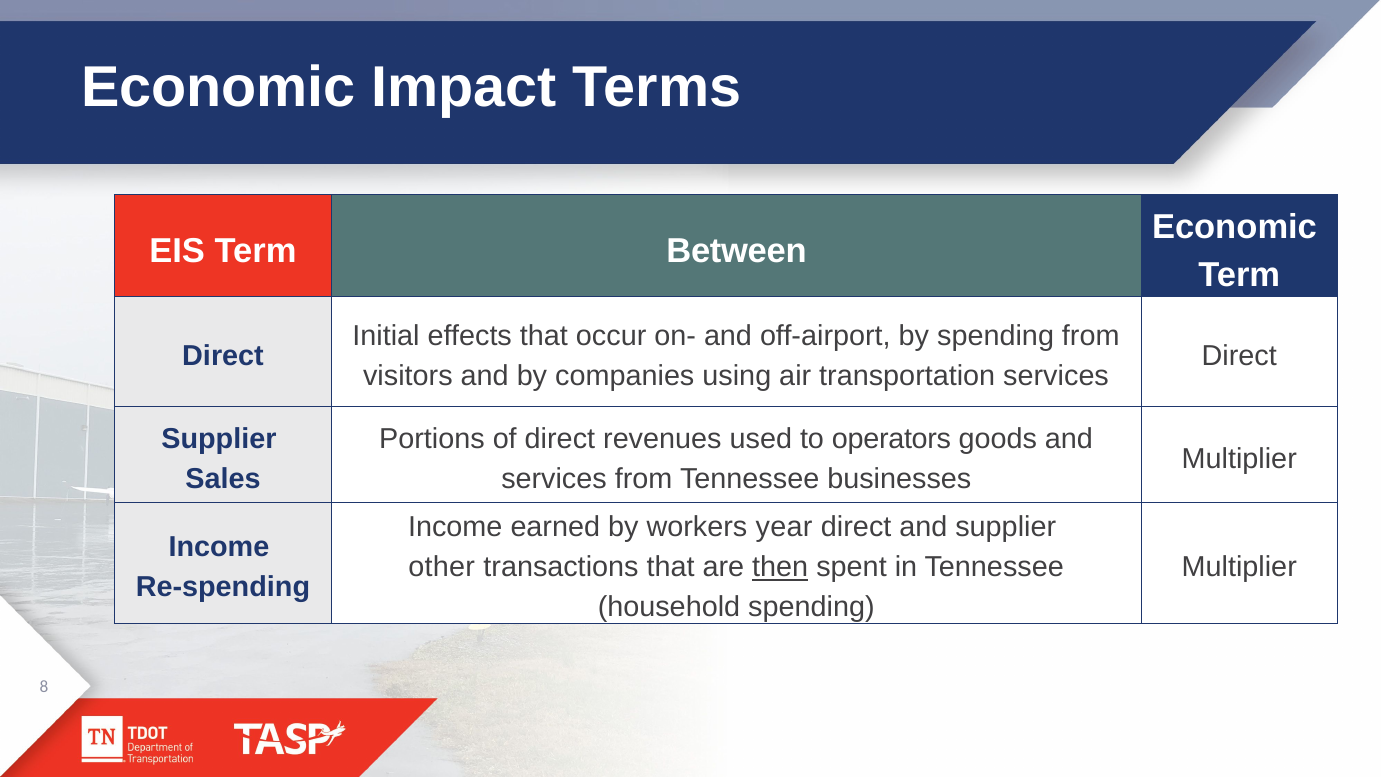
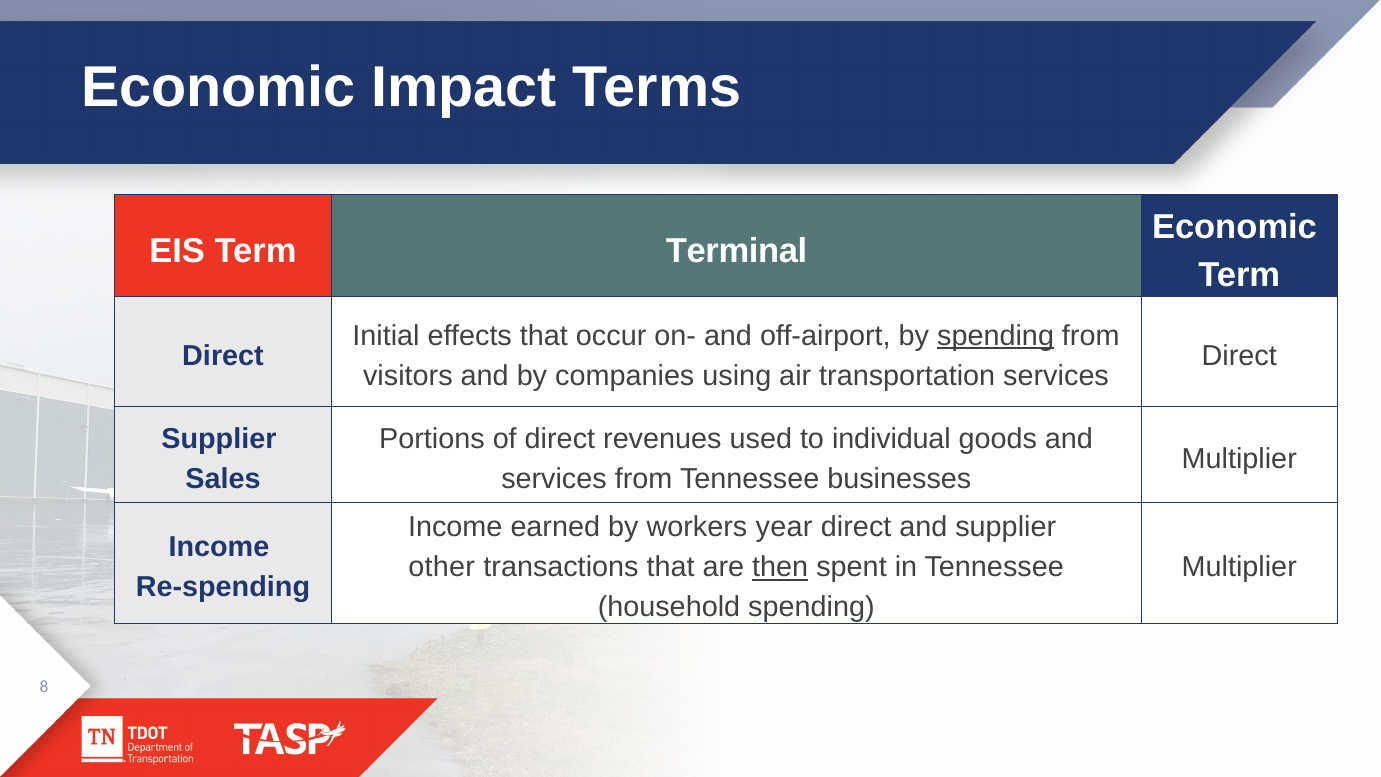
Between: Between -> Terminal (737, 251)
spending underline: none -> present (996, 336)
operators: operators -> individual (891, 439)
